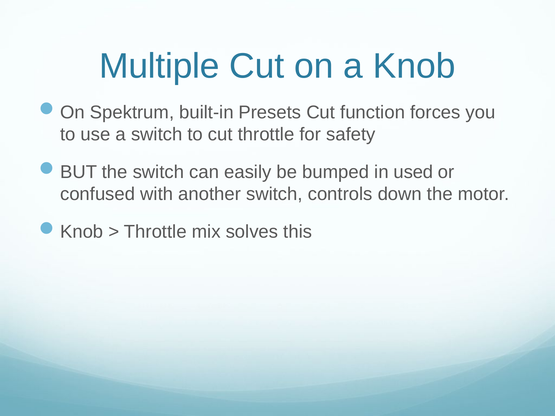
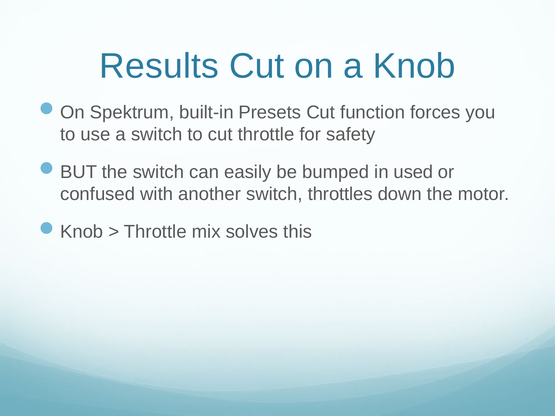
Multiple: Multiple -> Results (159, 66)
controls: controls -> throttles (340, 194)
